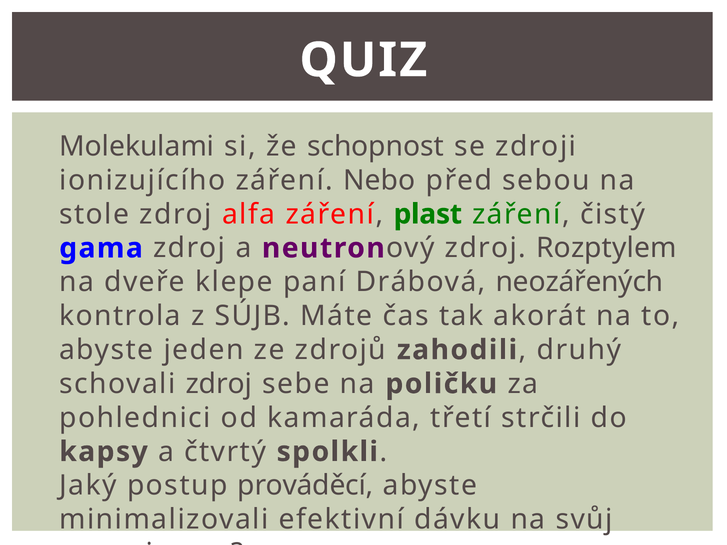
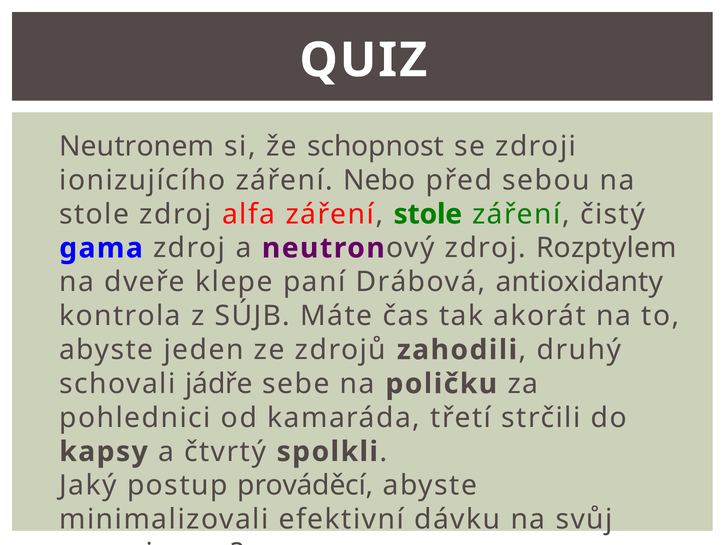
Molekulami: Molekulami -> Neutronem (137, 146)
záření plast: plast -> stole (428, 214)
neozářených: neozářených -> antioxidanty (579, 282)
schovali zdroj: zdroj -> jádře (219, 384)
